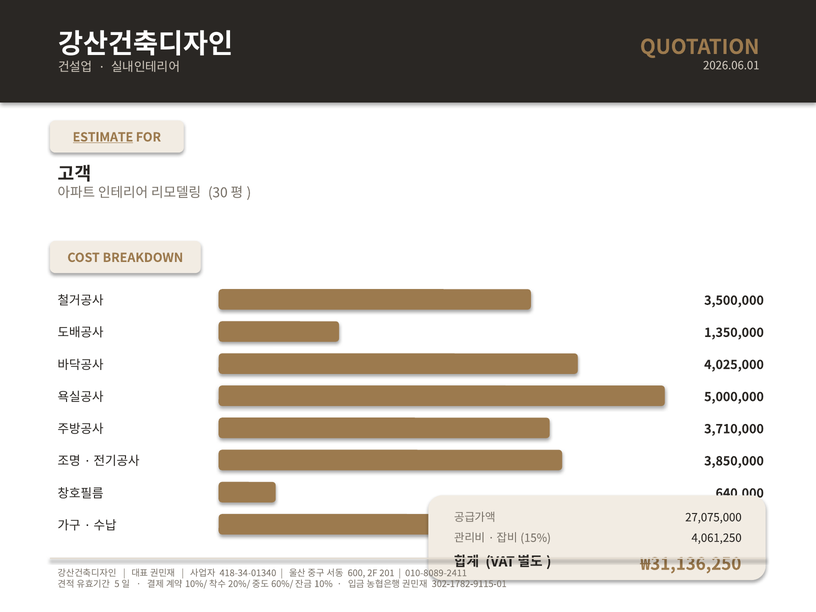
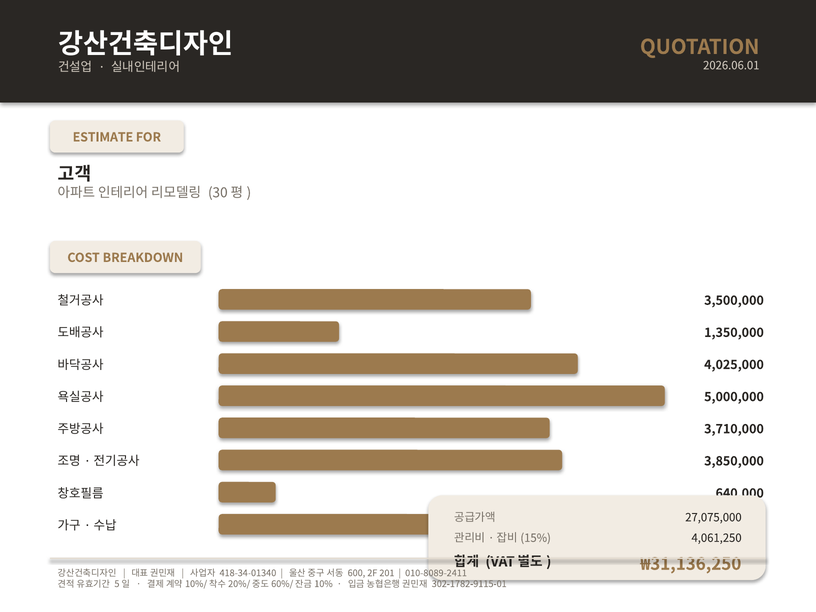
ESTIMATE underline: present -> none (103, 137)
